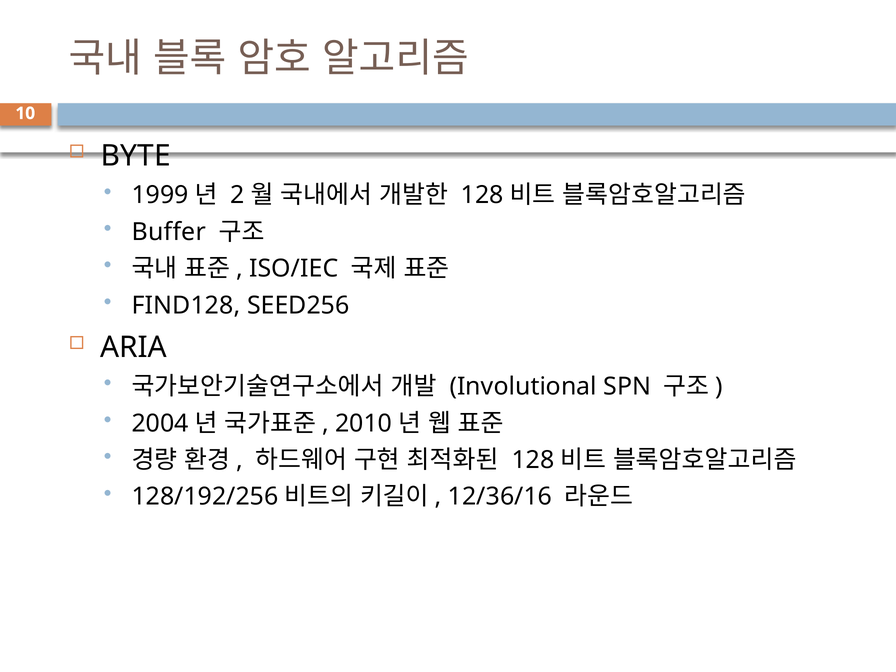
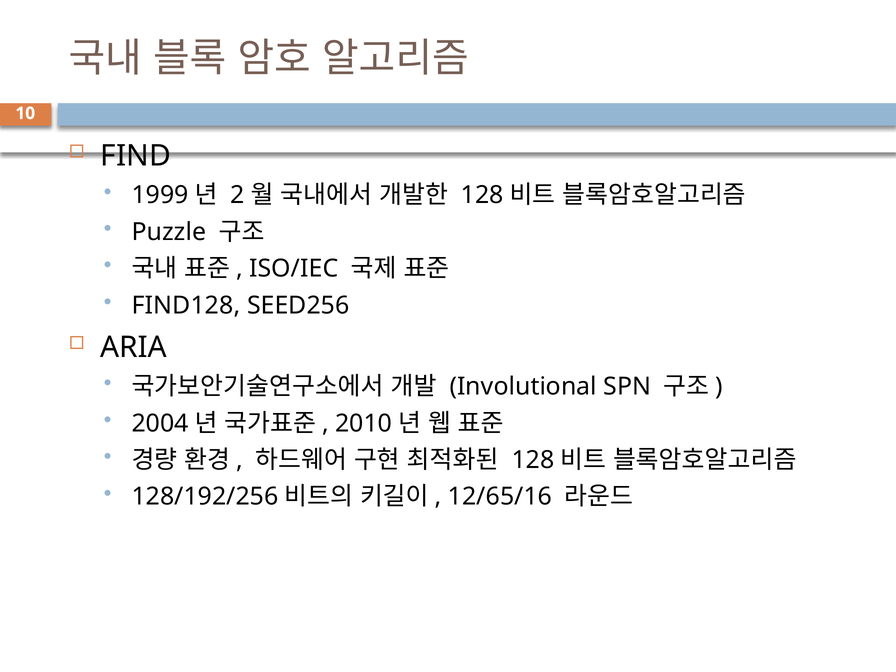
BYTE: BYTE -> FIND (136, 156)
Buffer: Buffer -> Puzzle (169, 232)
12/36/16: 12/36/16 -> 12/65/16 (500, 497)
